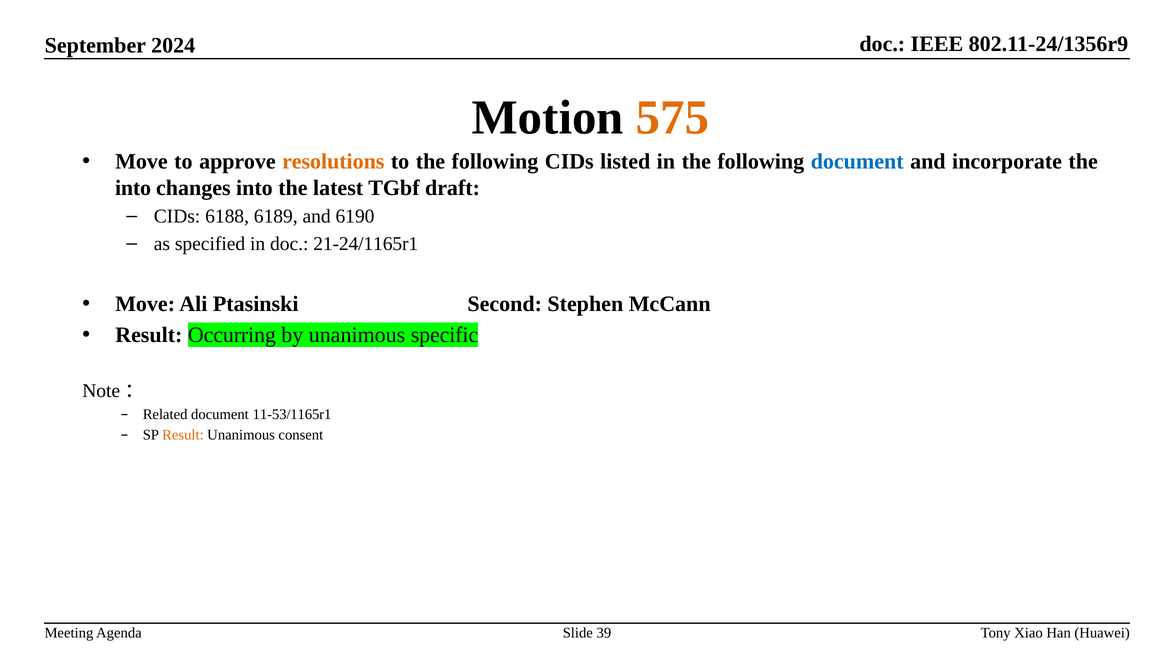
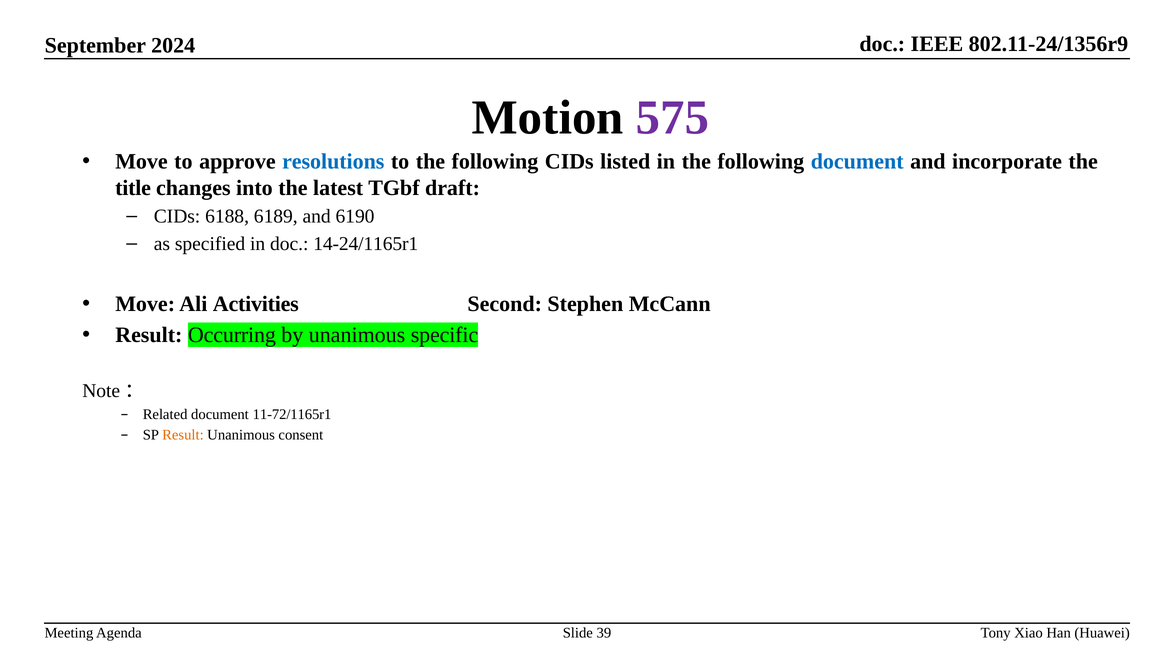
575 colour: orange -> purple (673, 118)
resolutions colour: orange -> blue (333, 162)
into: into -> title (133, 188)
21-24/1165r1: 21-24/1165r1 -> 14-24/1165r1 (366, 244)
Ptasinski: Ptasinski -> Activities (256, 304)
11-53/1165r1: 11-53/1165r1 -> 11-72/1165r1 (292, 414)
